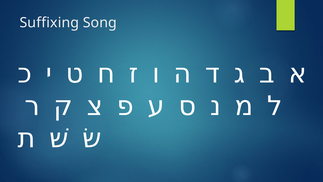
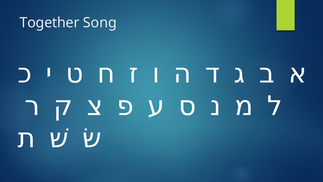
Suffixing: Suffixing -> Together (49, 23)
